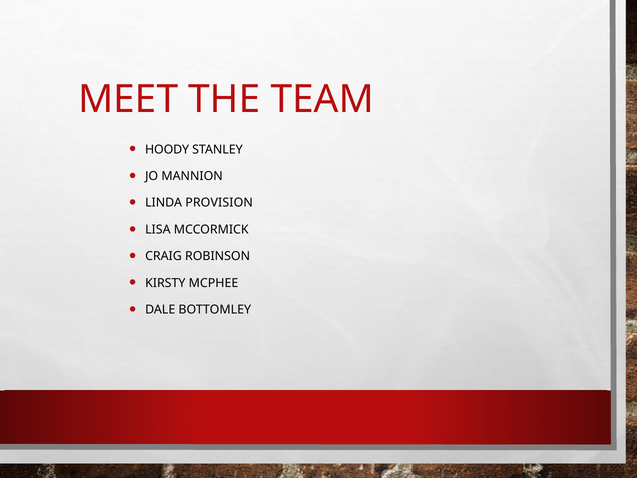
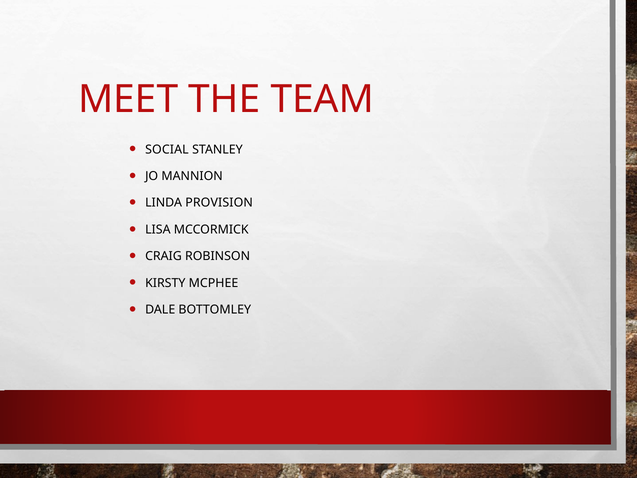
HOODY: HOODY -> SOCIAL (167, 149)
